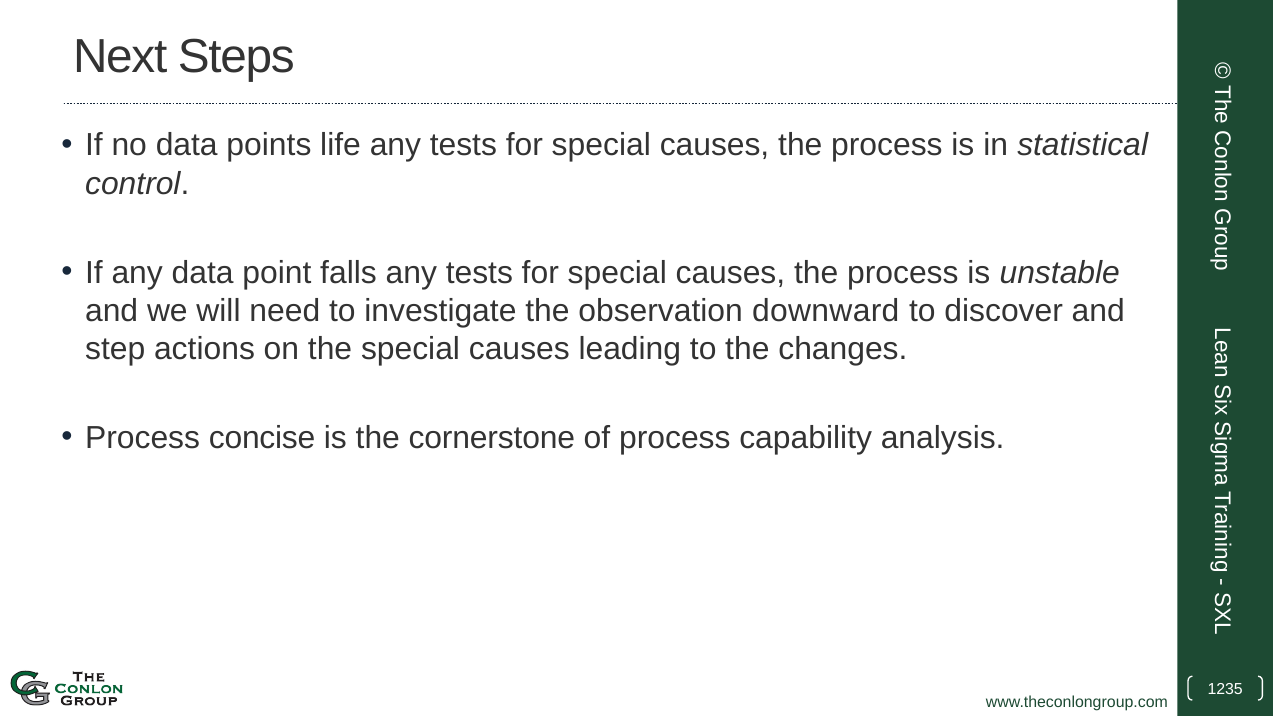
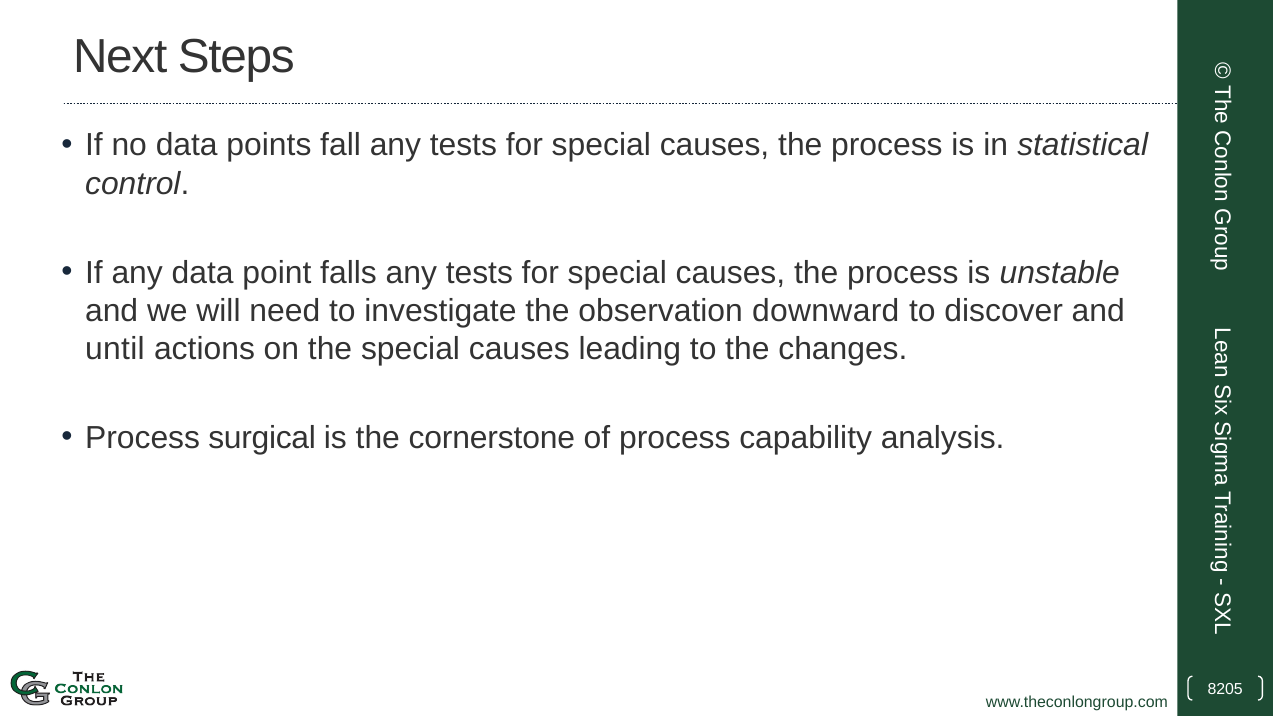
life: life -> fall (341, 145)
step: step -> until (115, 349)
concise: concise -> surgical (262, 438)
1235: 1235 -> 8205 (1225, 689)
